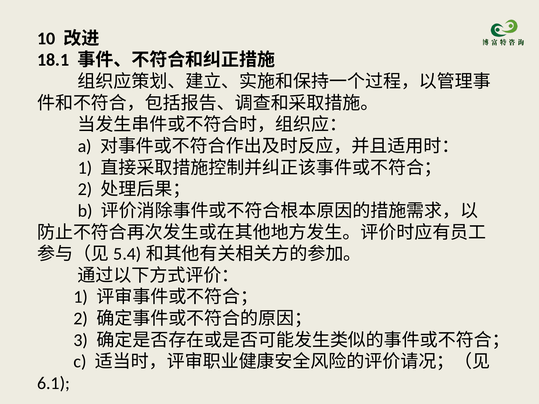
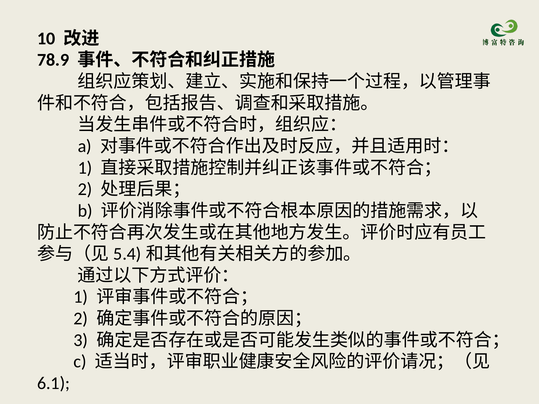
18.1: 18.1 -> 78.9 (53, 60)
